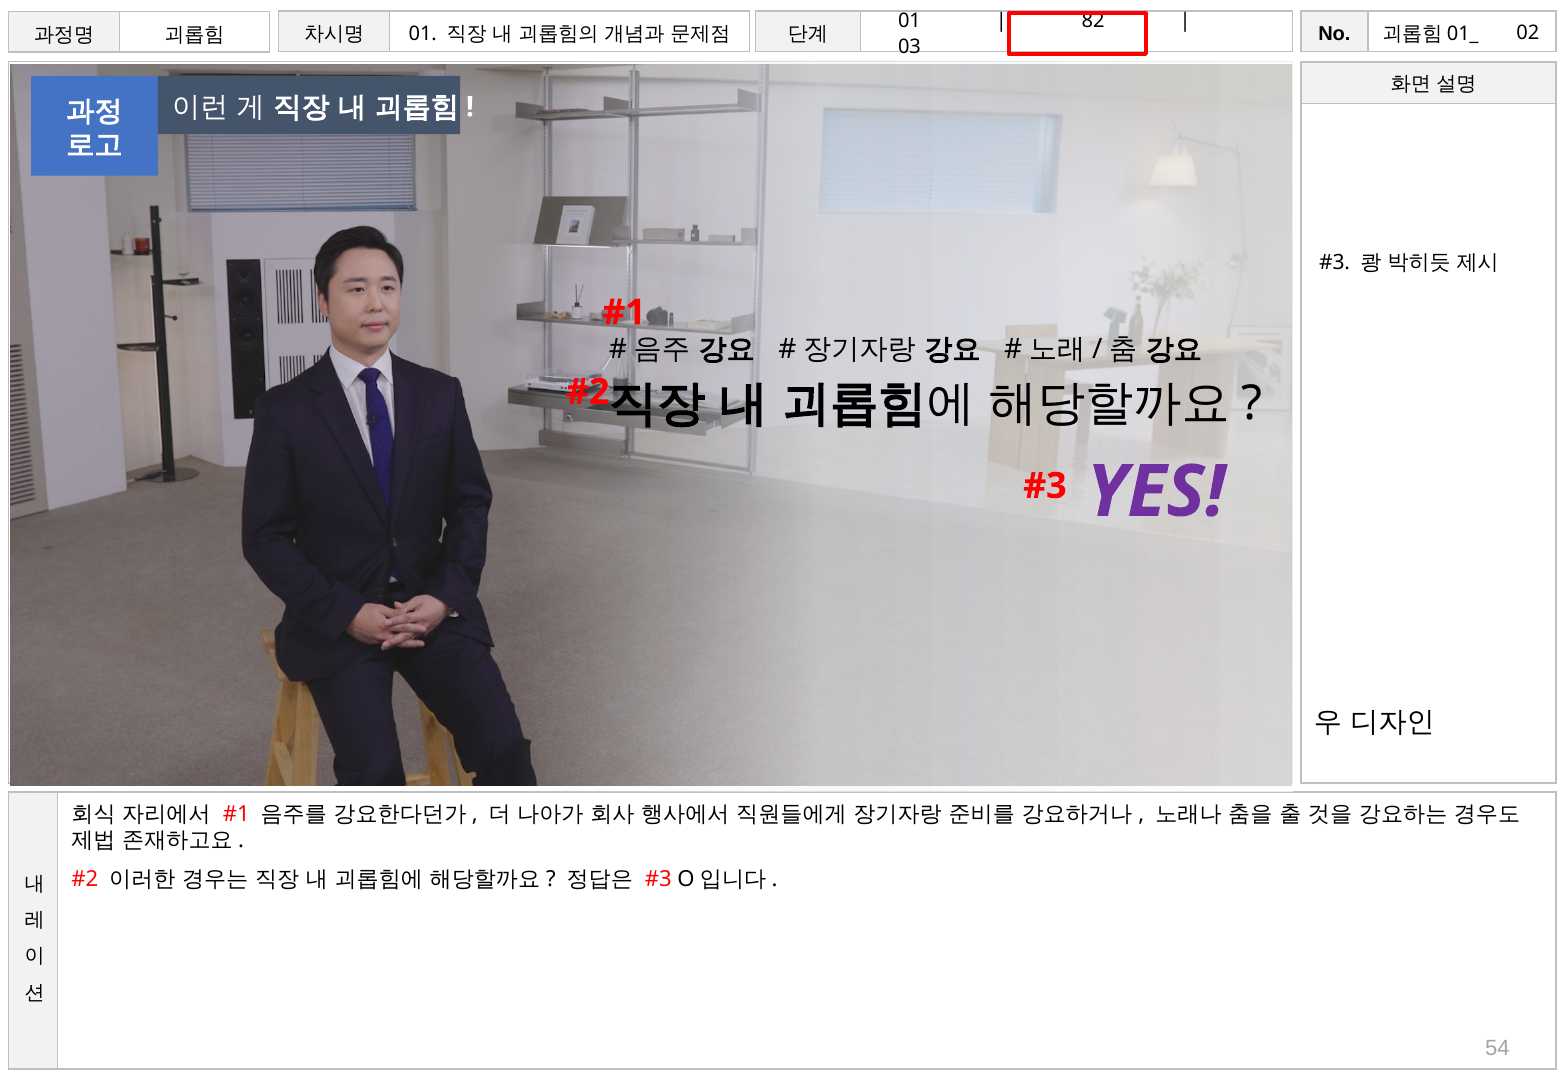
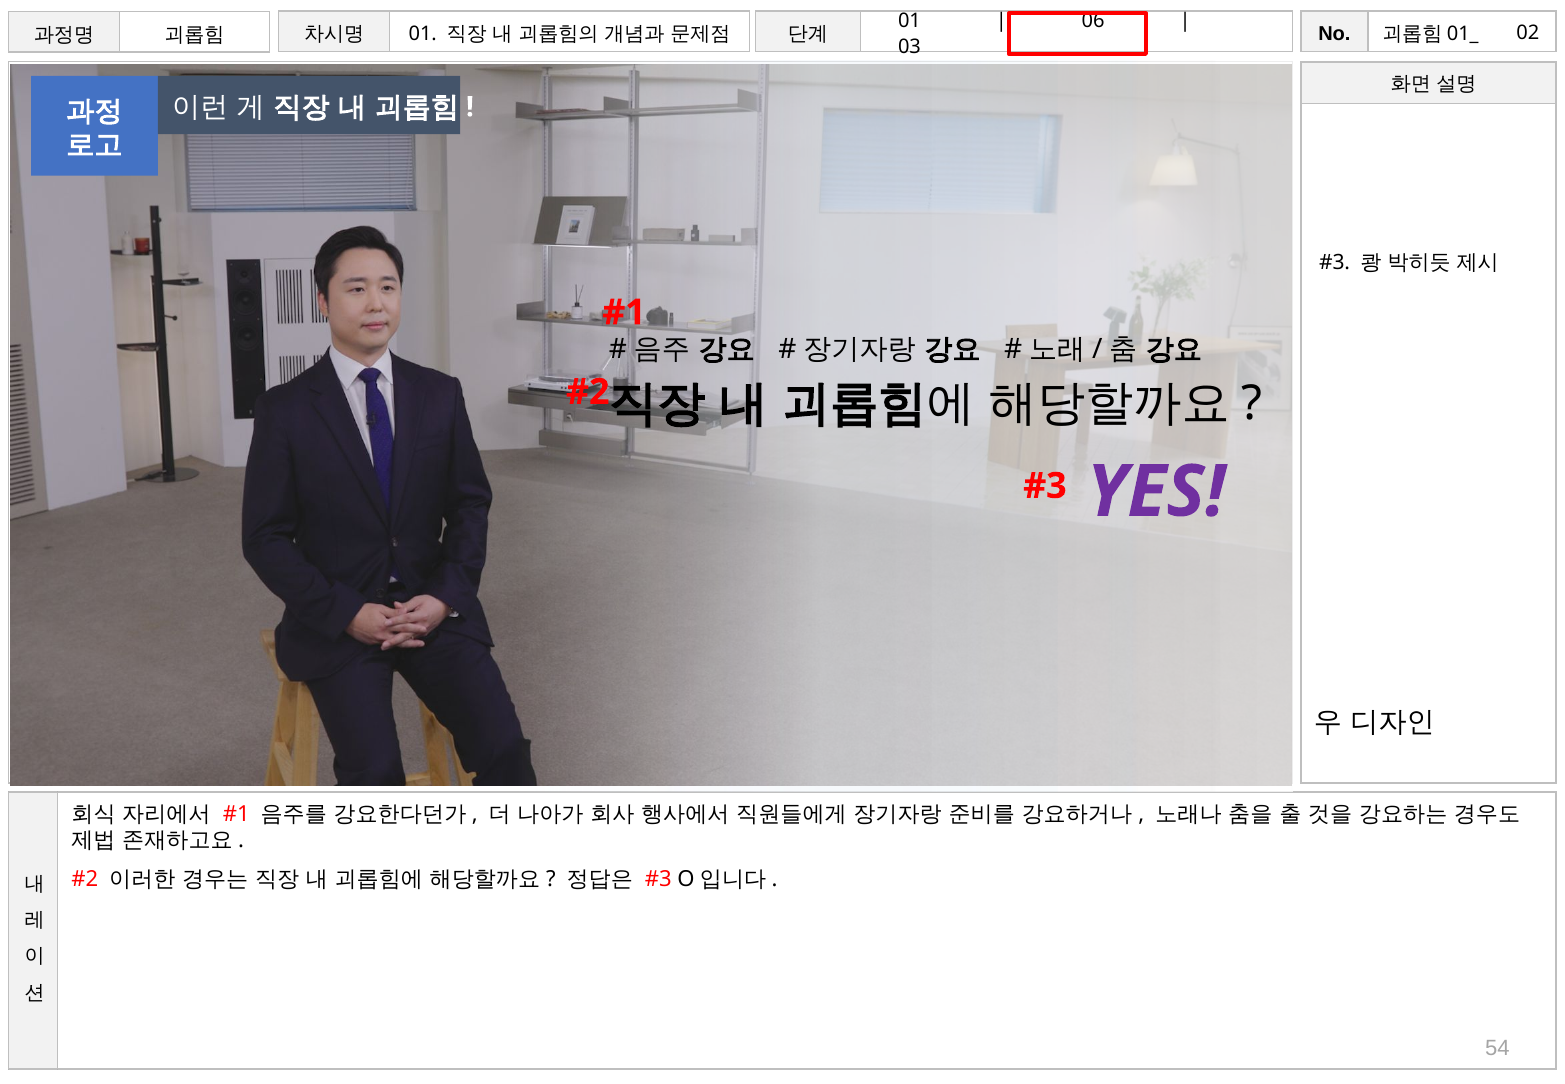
82: 82 -> 06 (1093, 20)
